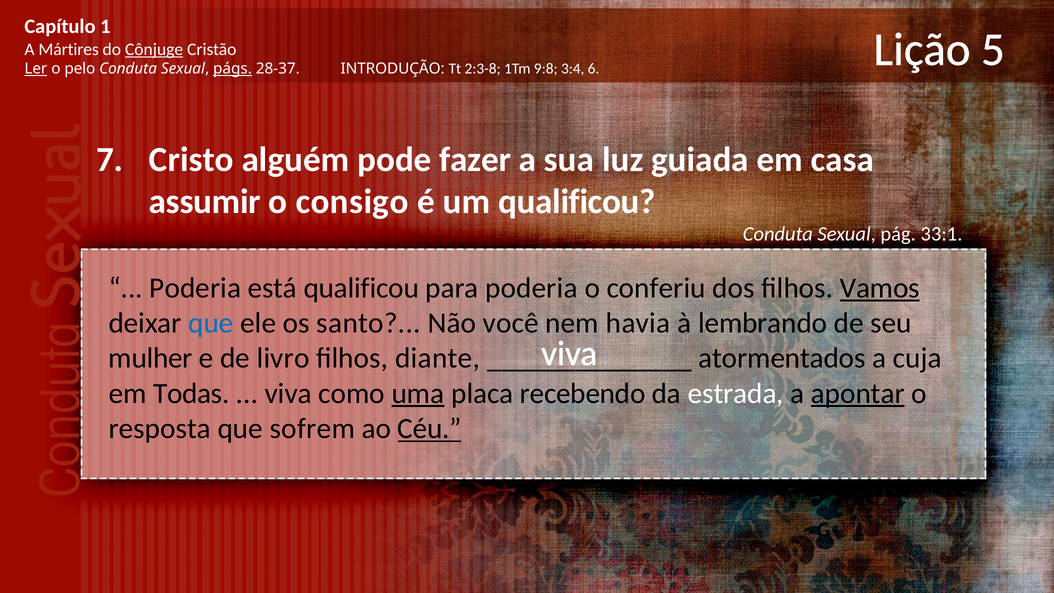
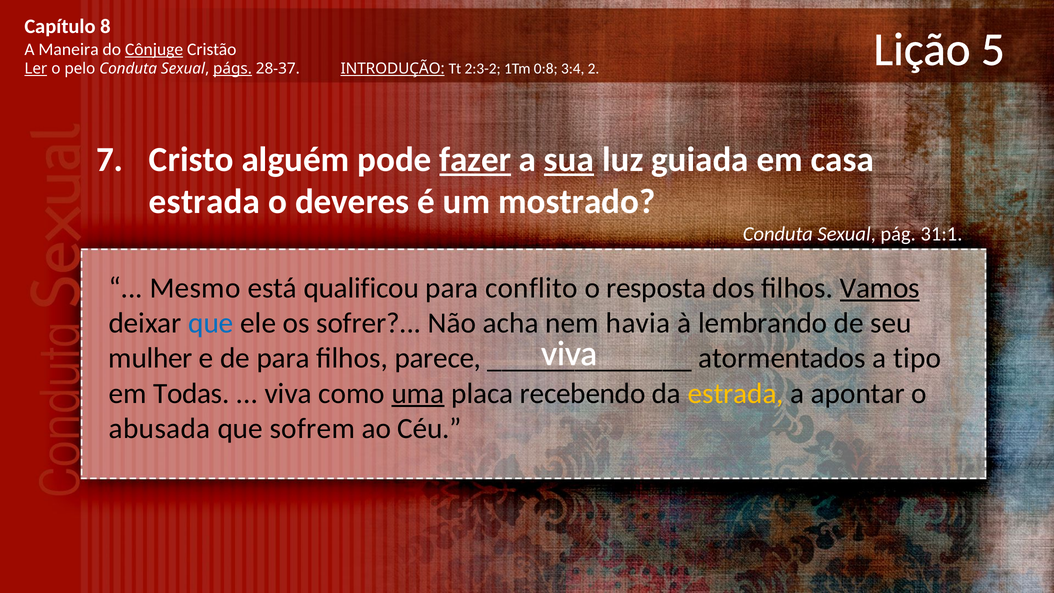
1: 1 -> 8 (105, 27)
Mártires: Mártires -> Maneira (69, 49)
INTRODUÇÃO underline: none -> present (393, 69)
2:3-8: 2:3-8 -> 2:3-2 (483, 69)
9:8: 9:8 -> 0:8 (546, 69)
6: 6 -> 2 (594, 69)
fazer underline: none -> present (475, 160)
sua underline: none -> present (569, 160)
assumir: assumir -> estrada (205, 202)
consigo: consigo -> deveres (352, 202)
um qualificou: qualificou -> mostrado (577, 202)
33:1: 33:1 -> 31:1 (942, 234)
Poderia: Poderia -> Mesmo (195, 288)
para poderia: poderia -> conflito (531, 288)
conferiu: conferiu -> resposta (656, 288)
santo: santo -> sofrer (369, 323)
você: você -> acha (511, 323)
de livro: livro -> para (283, 358)
diante: diante -> parece (438, 358)
cuja: cuja -> tipo (917, 358)
estrada colour: white -> yellow (736, 393)
apontar underline: present -> none (858, 393)
resposta: resposta -> abusada (160, 428)
Céu underline: present -> none (430, 428)
